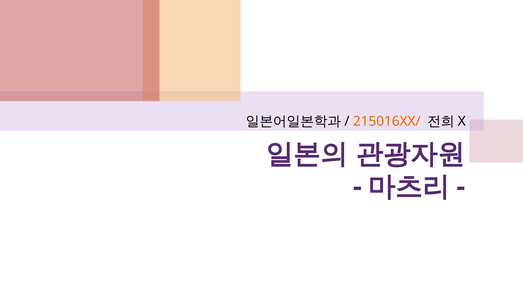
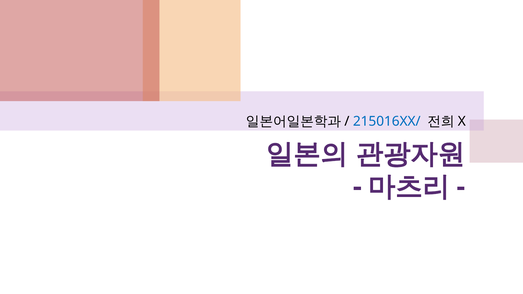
215016XX/ colour: orange -> blue (387, 121)
